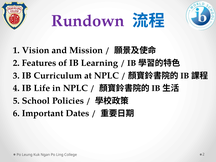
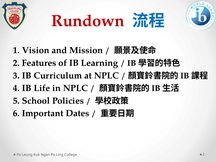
Rundown colour: purple -> red (88, 21)
